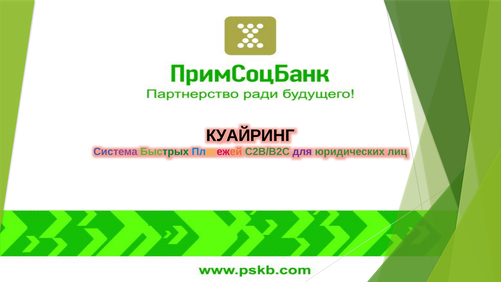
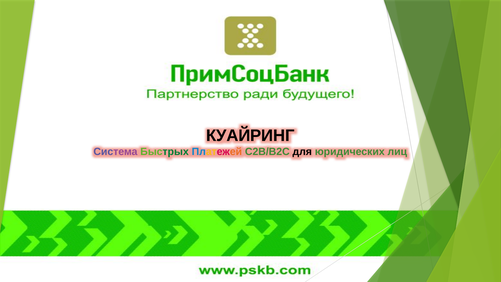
для colour: purple -> black (302, 151)
